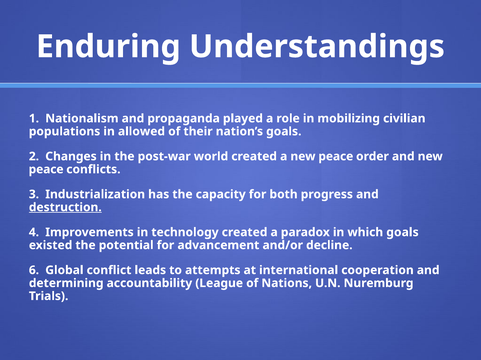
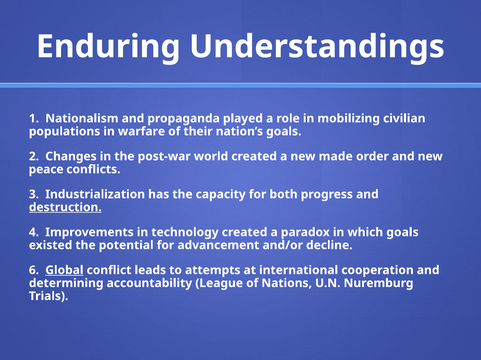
allowed: allowed -> warfare (141, 132)
a new peace: peace -> made (336, 157)
Global underline: none -> present (64, 271)
